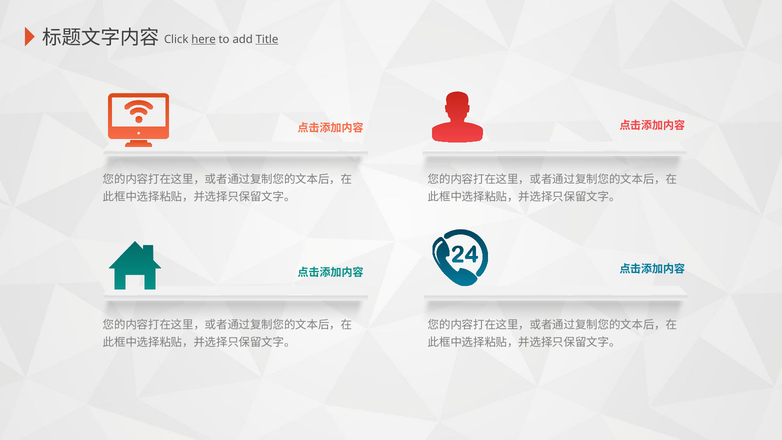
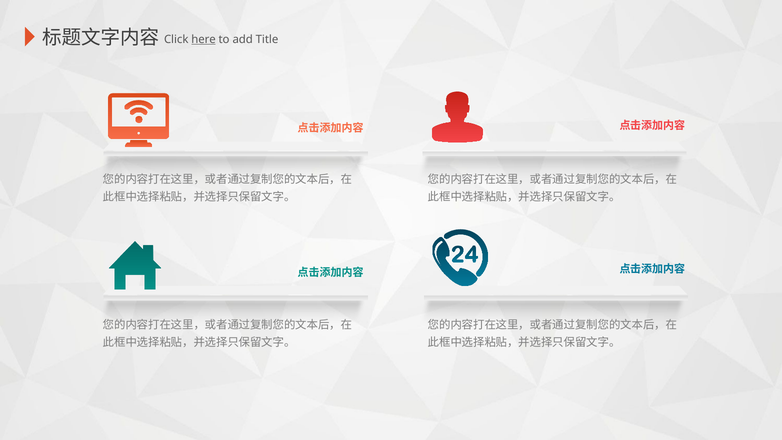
Title underline: present -> none (267, 39)
